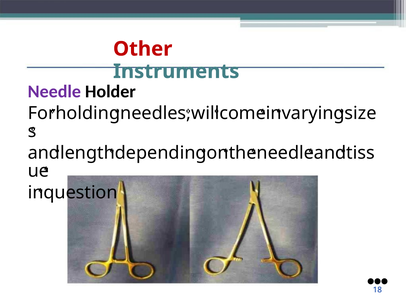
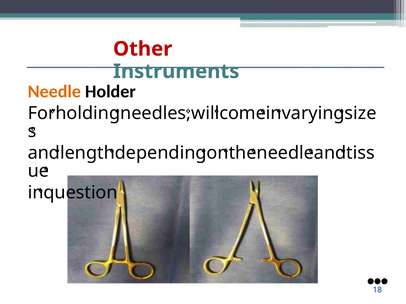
Needle colour: purple -> orange (54, 92)
